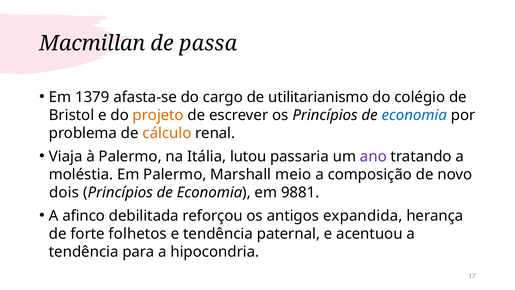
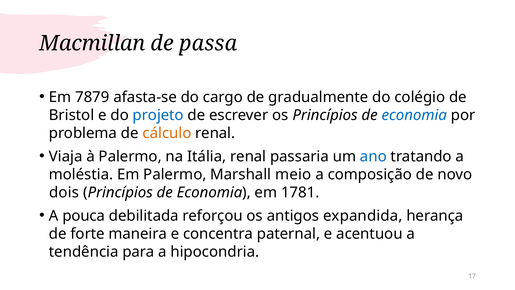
1379: 1379 -> 7879 (92, 97)
utilitarianismo: utilitarianismo -> gradualmente (318, 97)
projeto colour: orange -> blue (158, 115)
Itália lutou: lutou -> renal (248, 156)
ano colour: purple -> blue (373, 156)
9881: 9881 -> 1781 (300, 192)
afinco: afinco -> pouca (84, 216)
folhetos: folhetos -> maneira (138, 234)
e tendência: tendência -> concentra (218, 234)
